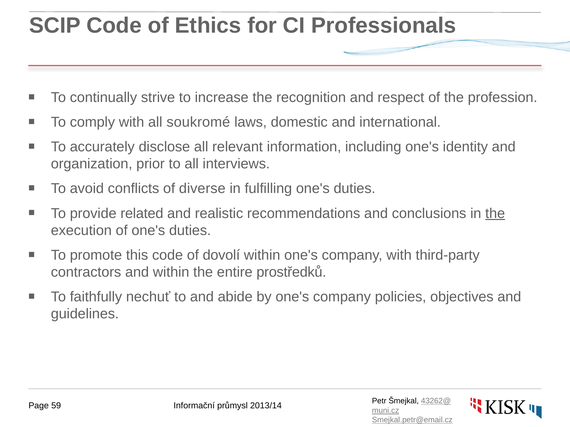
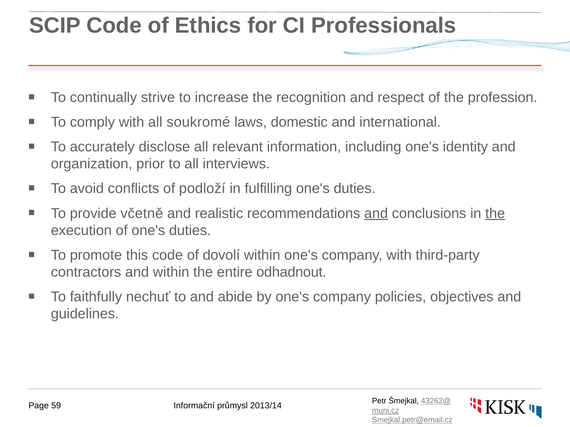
diverse: diverse -> podloží (202, 189)
related: related -> včetně (142, 214)
and underline: none -> present (376, 214)
prostředků: prostředků -> odhadnout (291, 272)
